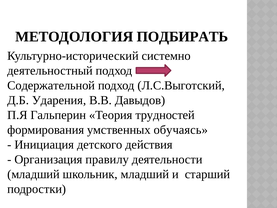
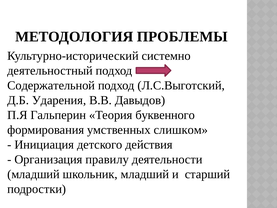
ПОДБИРАТЬ: ПОДБИРАТЬ -> ПРОБЛЕМЫ (182, 37)
трудностей: трудностей -> буквенного (165, 115)
обучаясь: обучаясь -> слишком (181, 130)
